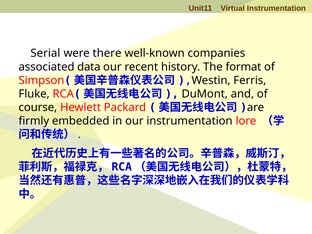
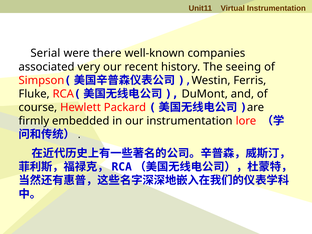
data: data -> very (89, 67)
format: format -> seeing (243, 67)
